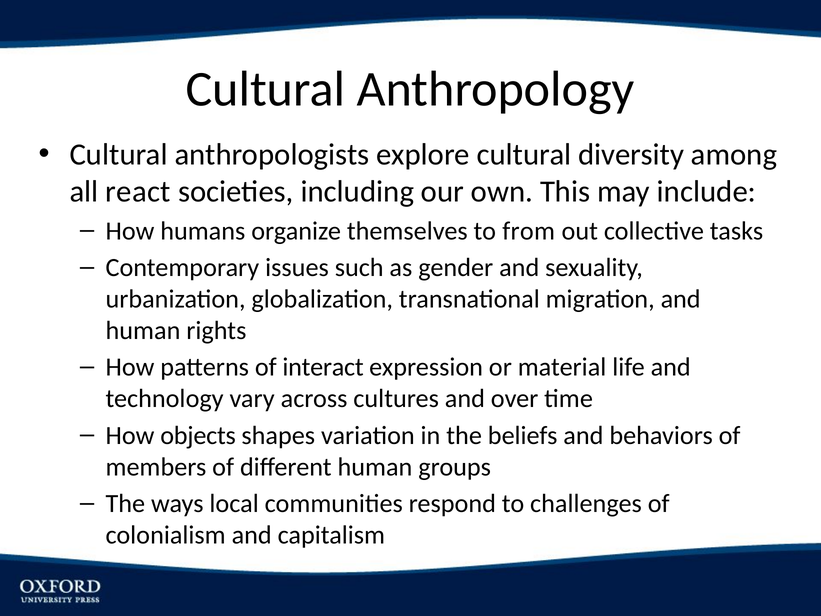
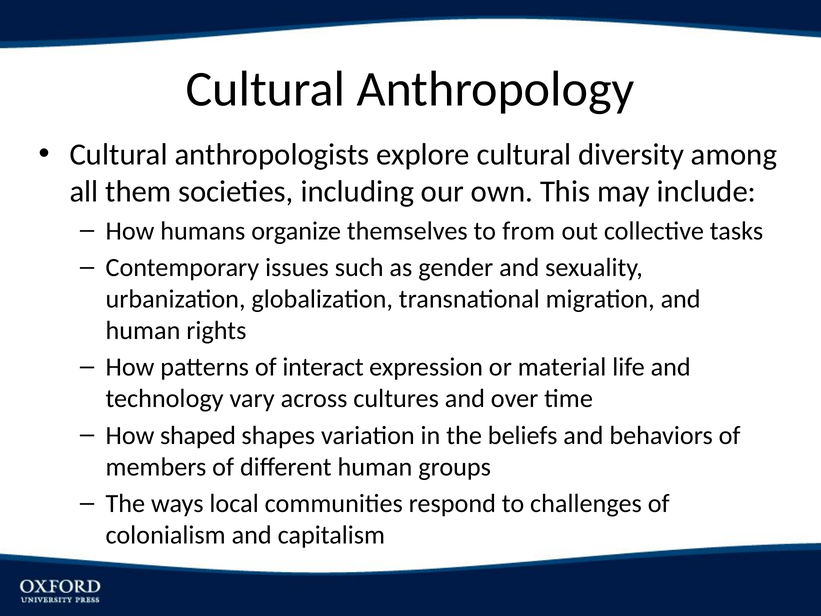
react: react -> them (138, 192)
objects: objects -> shaped (198, 435)
